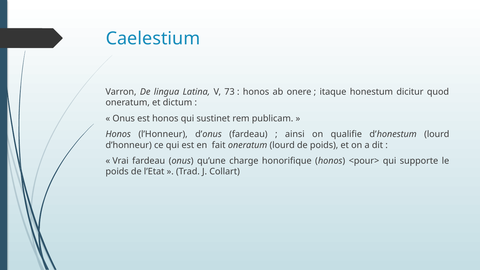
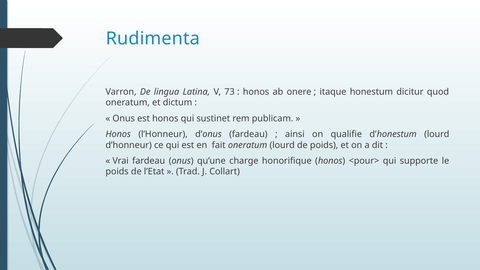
Caelestium: Caelestium -> Rudimenta (153, 38)
